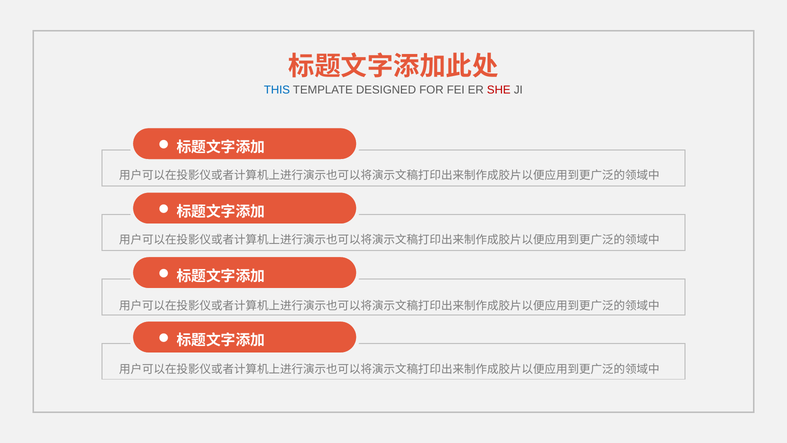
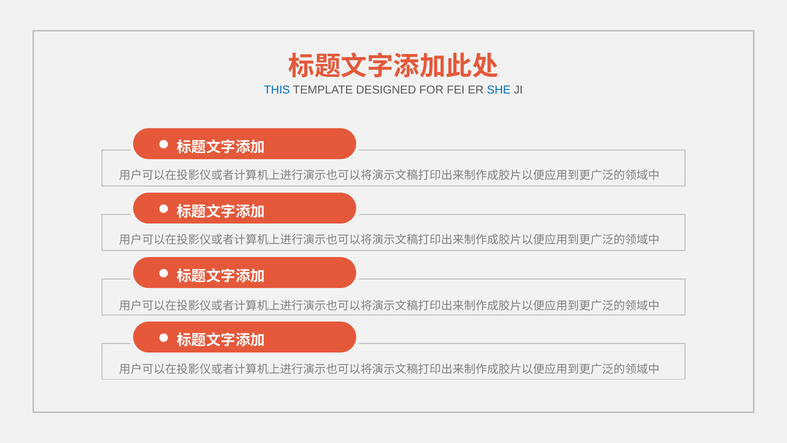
SHE colour: red -> blue (499, 90)
